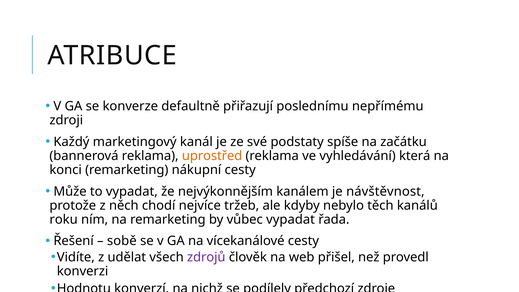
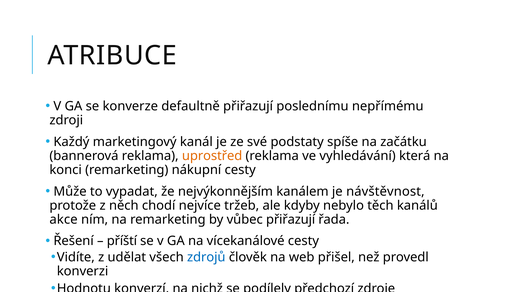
roku: roku -> akce (64, 219)
vůbec vypadat: vypadat -> přiřazují (291, 219)
sobě: sobě -> příští (122, 241)
zdrojů colour: purple -> blue (206, 257)
